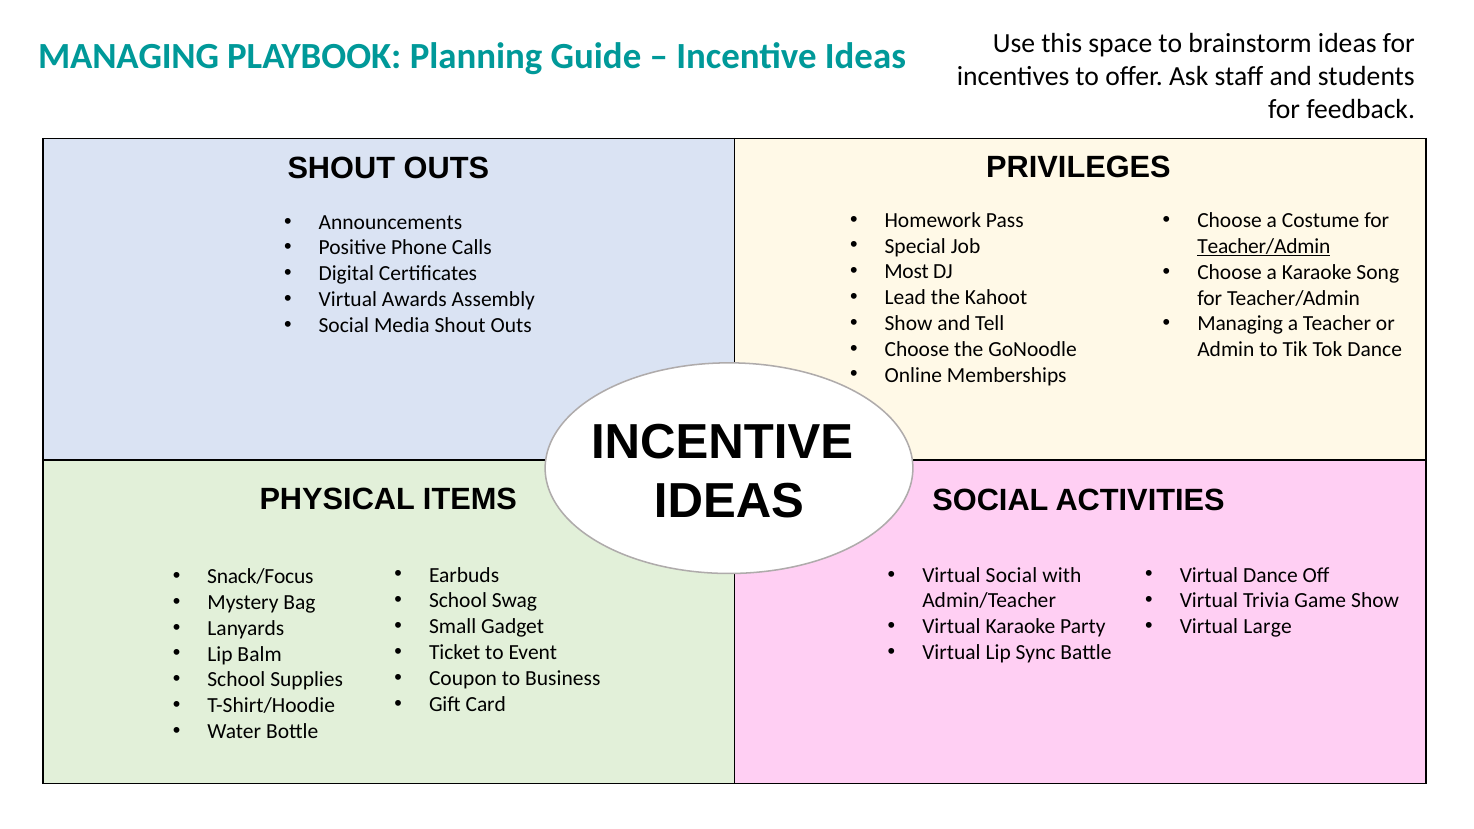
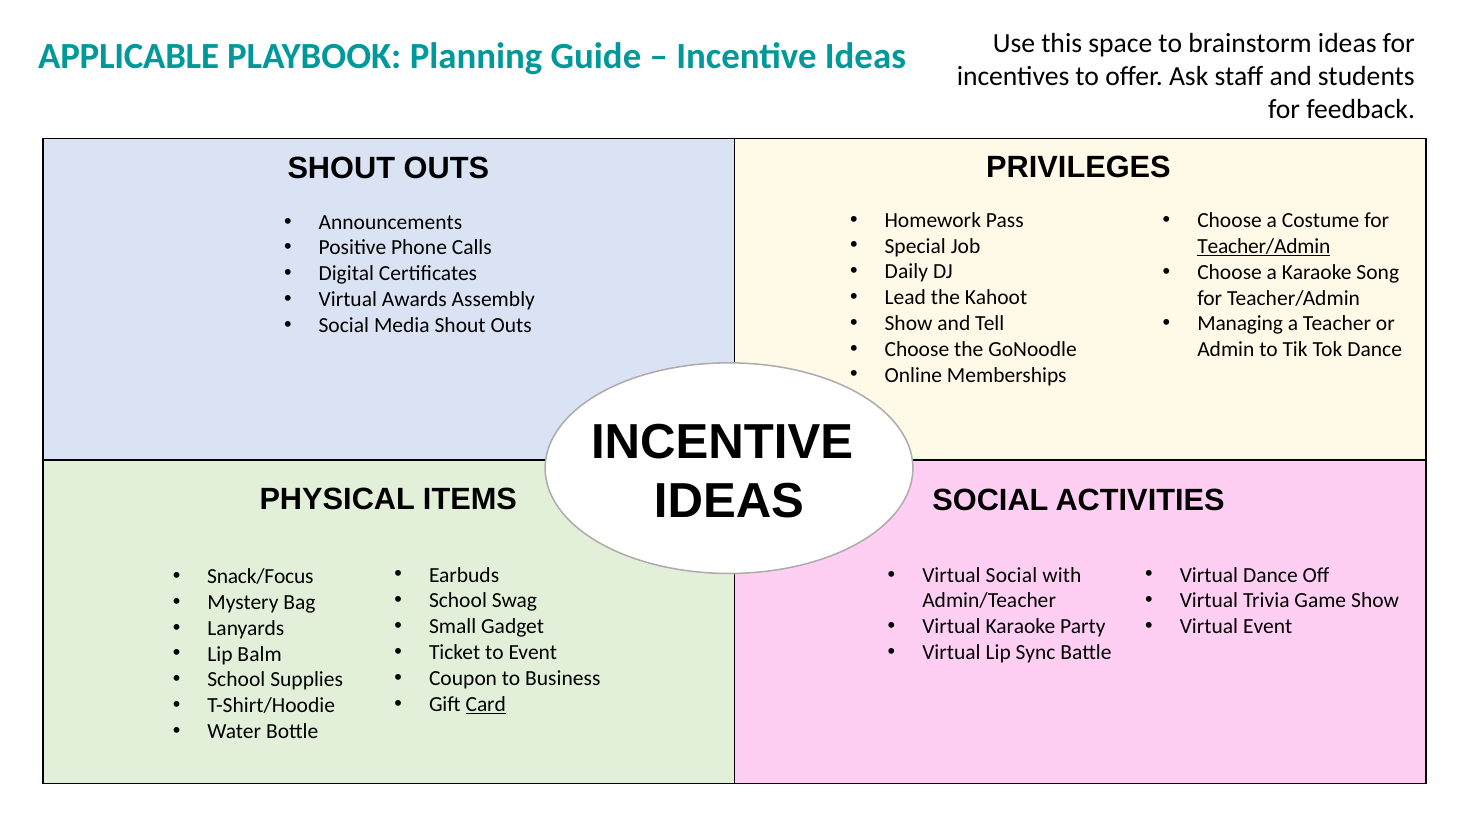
MANAGING: MANAGING -> APPLICABLE (129, 56)
Most: Most -> Daily (906, 272)
Virtual Large: Large -> Event (1268, 627)
Card underline: none -> present (486, 704)
